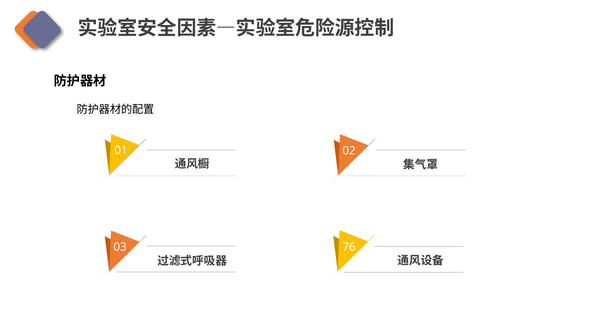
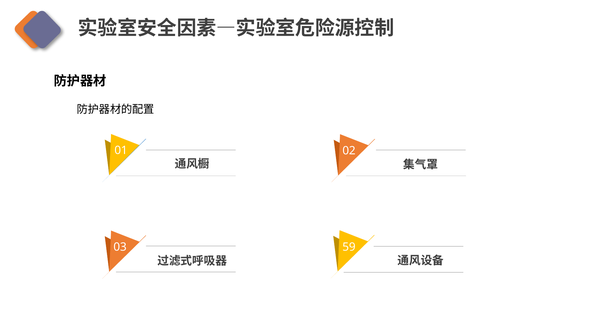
76: 76 -> 59 (349, 247)
